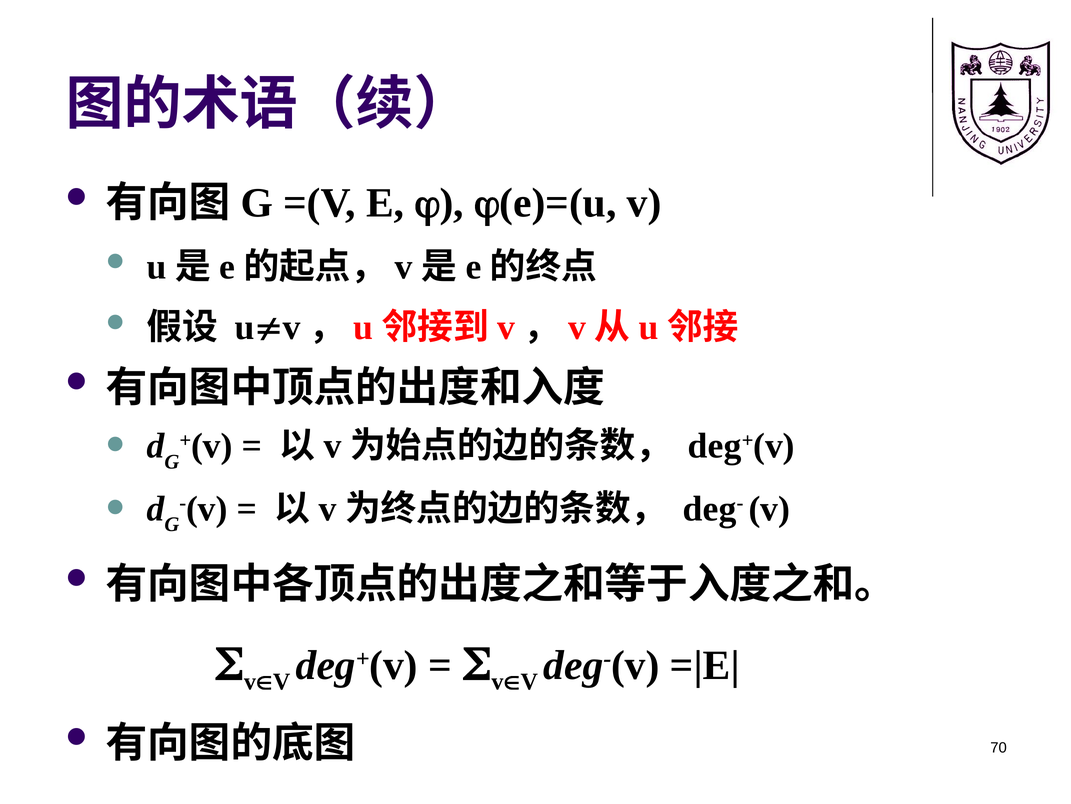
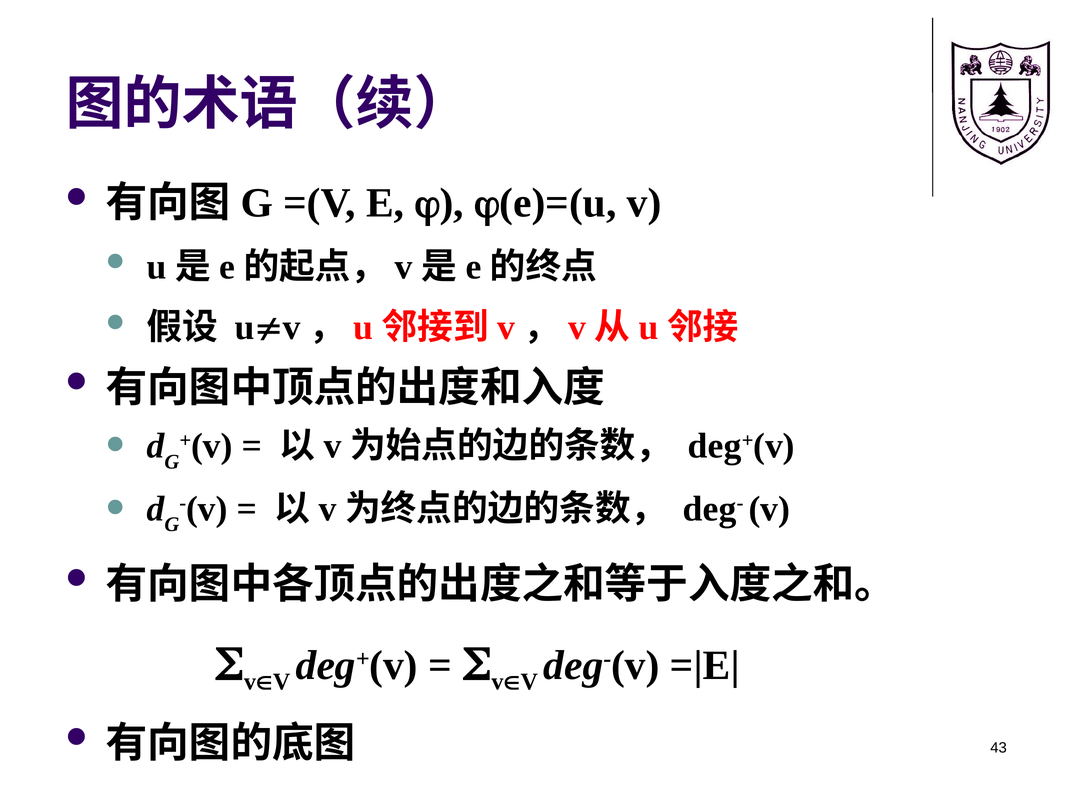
70: 70 -> 43 (999, 747)
